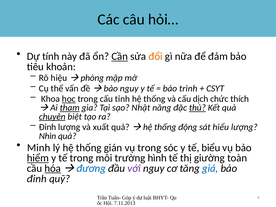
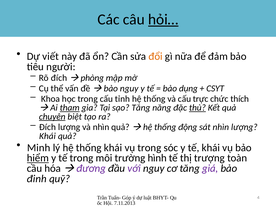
hỏi… underline: none -> present (163, 19)
tính: tính -> viết (51, 56)
Cần underline: present -> none (120, 56)
khoản: khoản -> người (61, 67)
Rõ hiệu: hiệu -> đích (59, 78)
trình: trình -> dụng (188, 88)
học underline: present -> none (69, 99)
dịch: dịch -> trực (201, 99)
sạo Nhật: Nhật -> Tăng (141, 108)
Đinh: Đinh -> Đích (47, 127)
và xuất: xuất -> nhìn (101, 127)
sát hiểu: hiểu -> nhìn (221, 127)
Nhìn: Nhìn -> Khái (47, 136)
thống gián: gián -> khái (113, 148)
tế biểu: biểu -> khái (211, 148)
giường: giường -> trượng (209, 158)
hóa underline: present -> none (53, 168)
đương colour: blue -> purple (91, 168)
giá colour: blue -> purple (210, 168)
